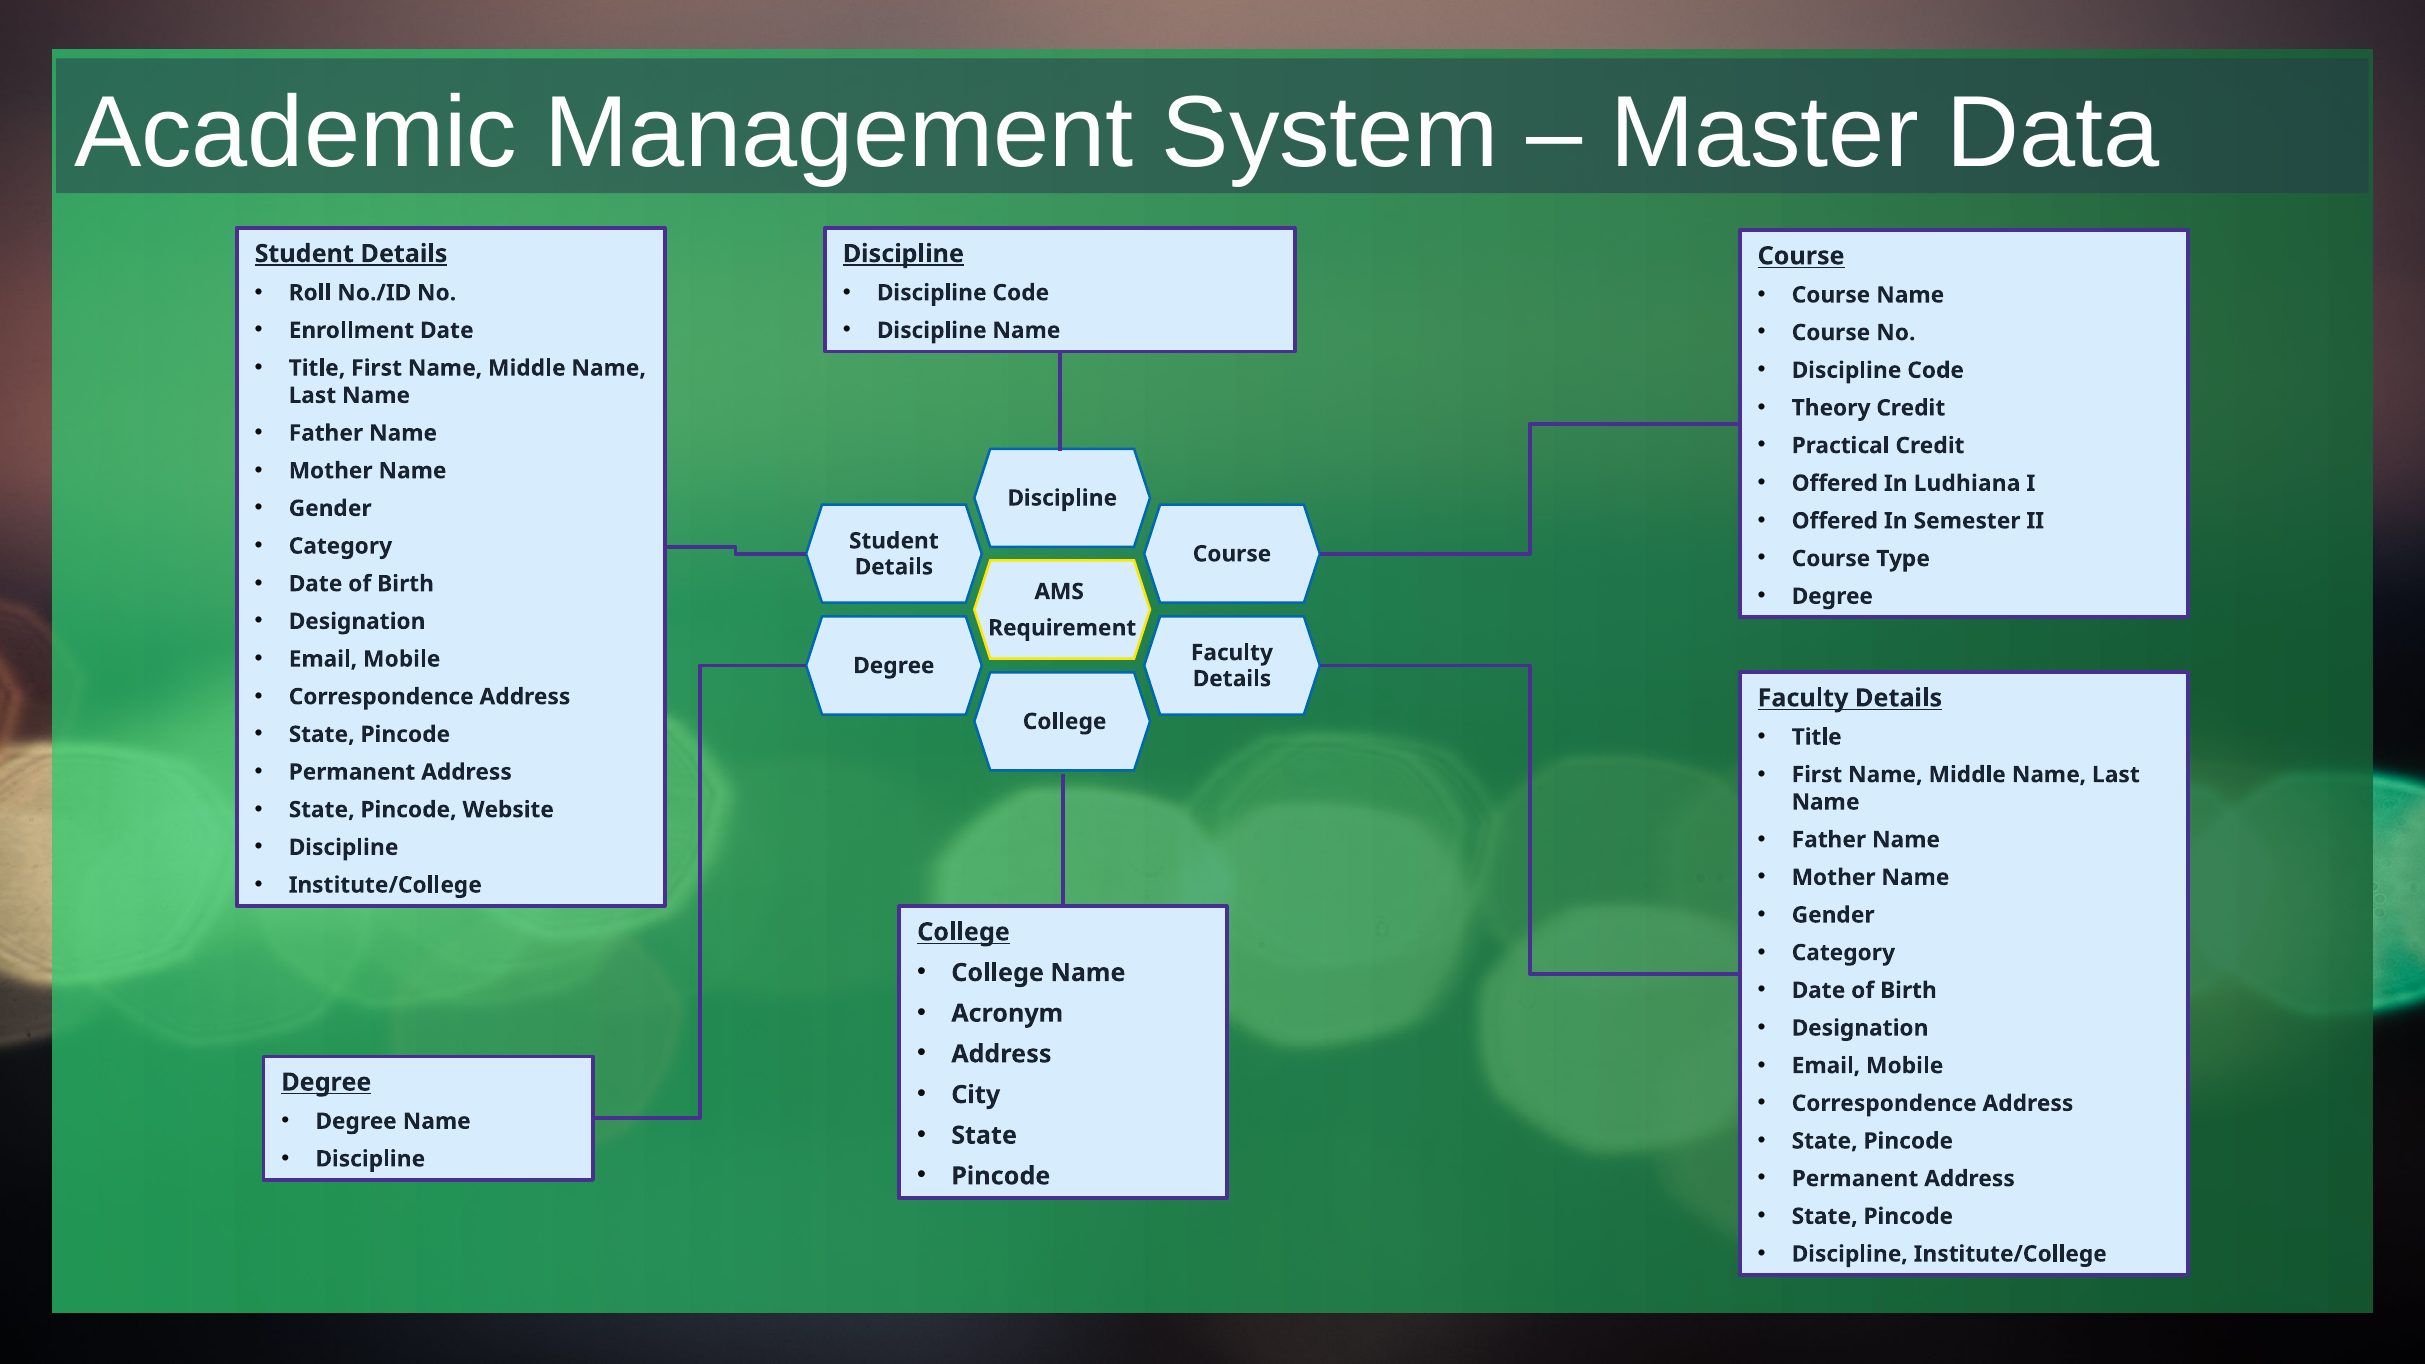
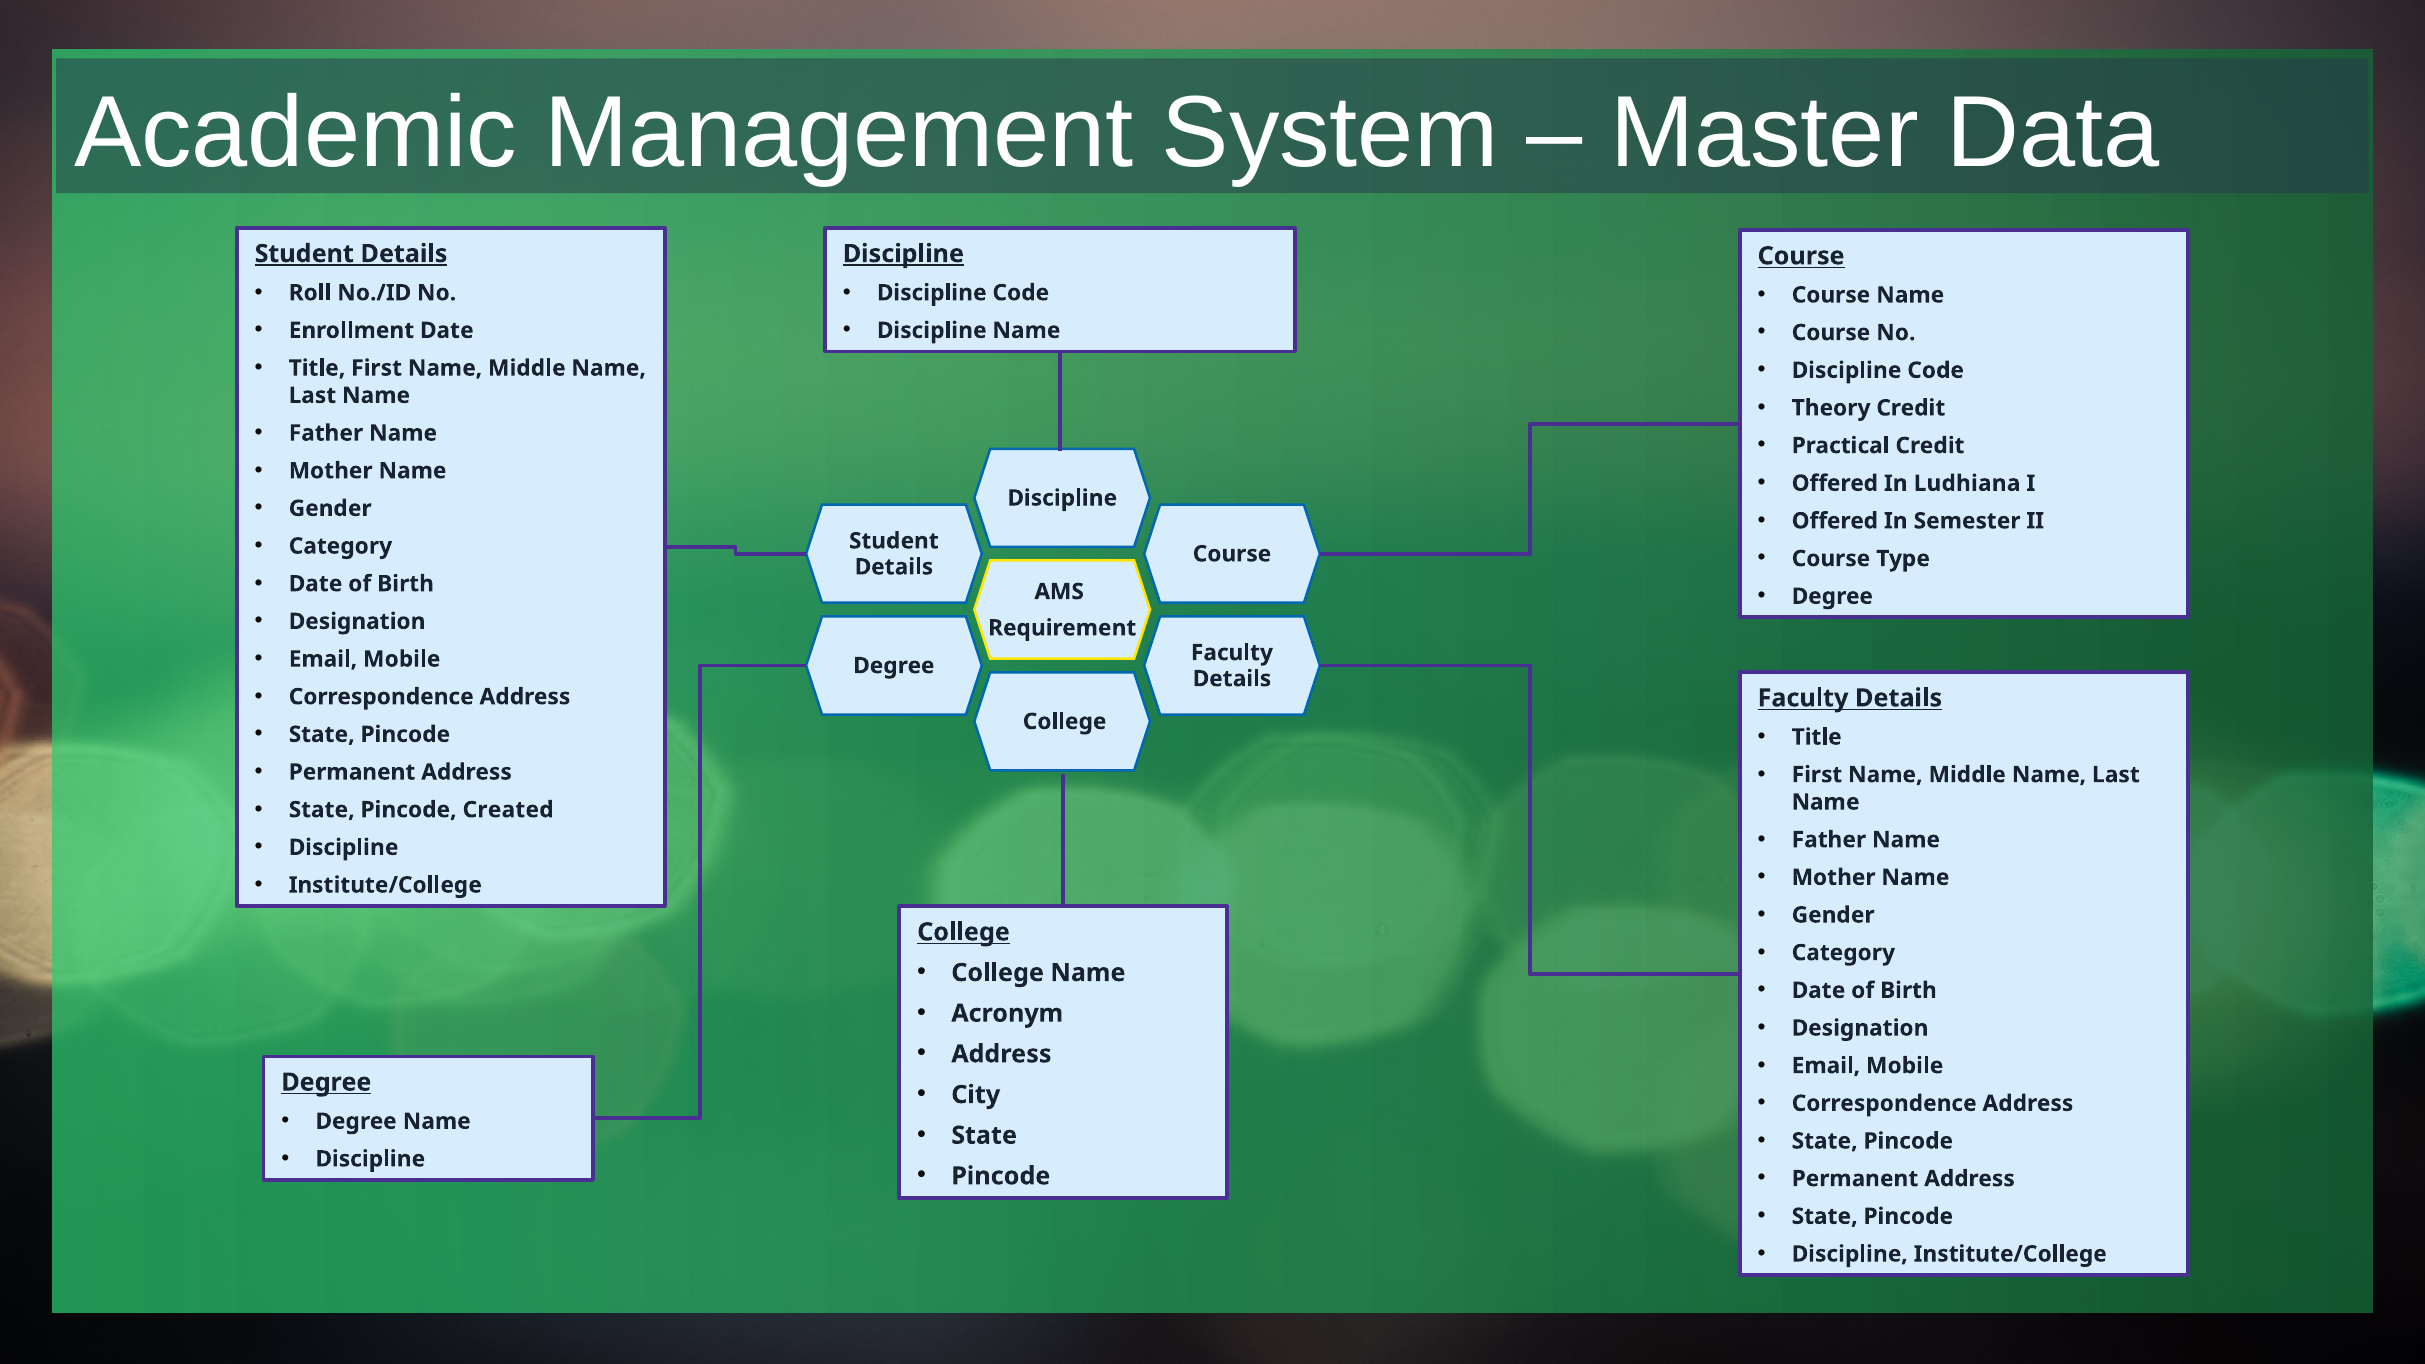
Website: Website -> Created (508, 810)
